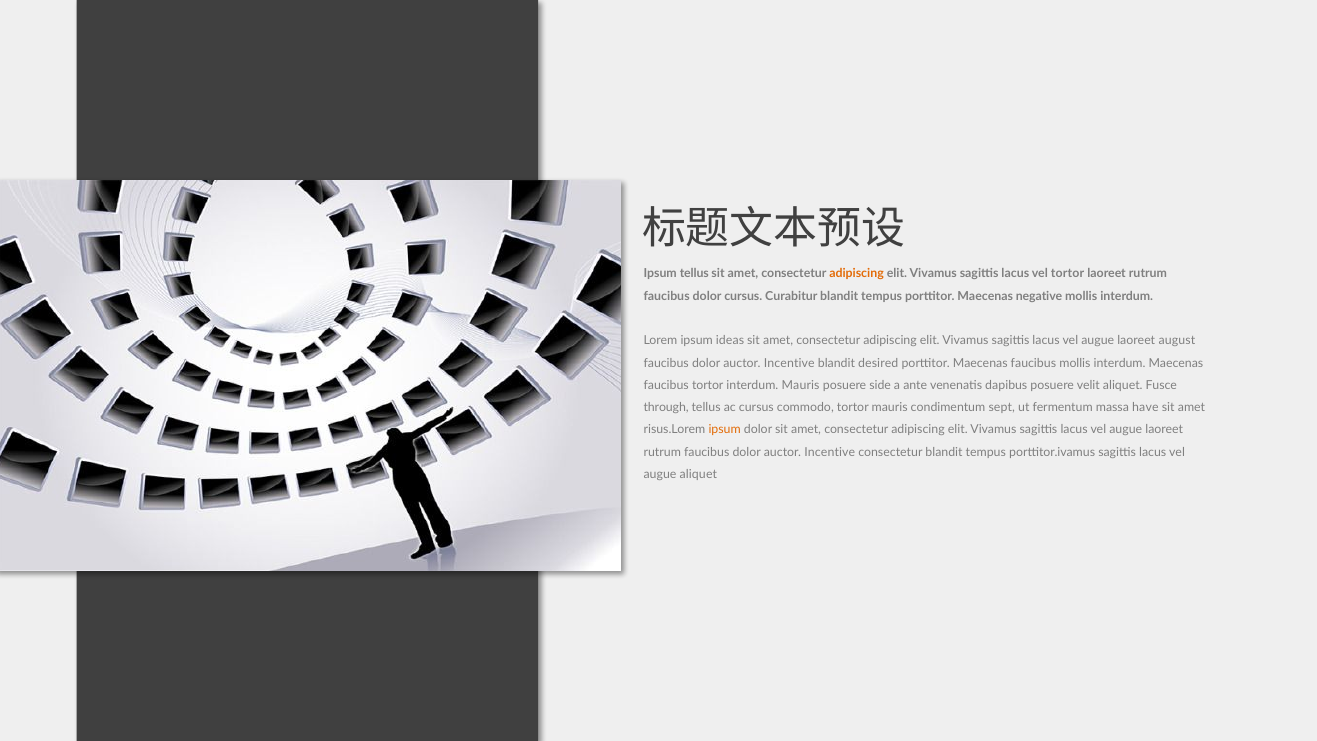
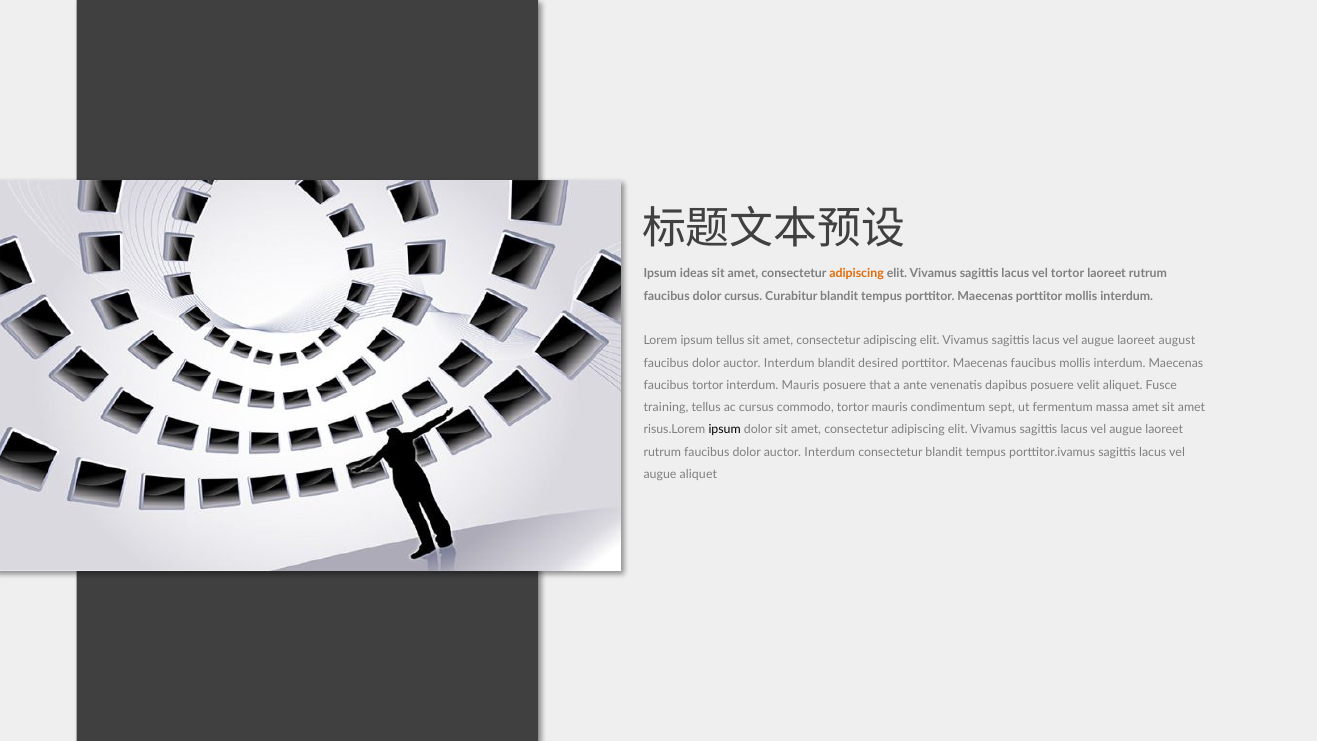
Ipsum tellus: tellus -> ideas (694, 274)
Maecenas negative: negative -> porttitor (1039, 296)
ipsum ideas: ideas -> tellus (730, 341)
Incentive: Incentive -> Interdum (789, 363)
side: side -> that (880, 385)
through: through -> training (666, 407)
massa have: have -> amet (1145, 407)
ipsum colour: orange -> black (725, 430)
Incentive: Incentive -> Interdum (830, 452)
